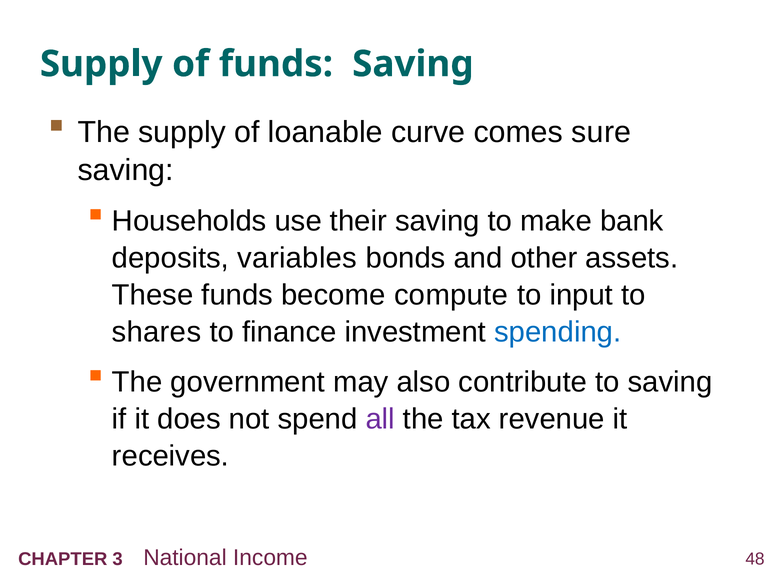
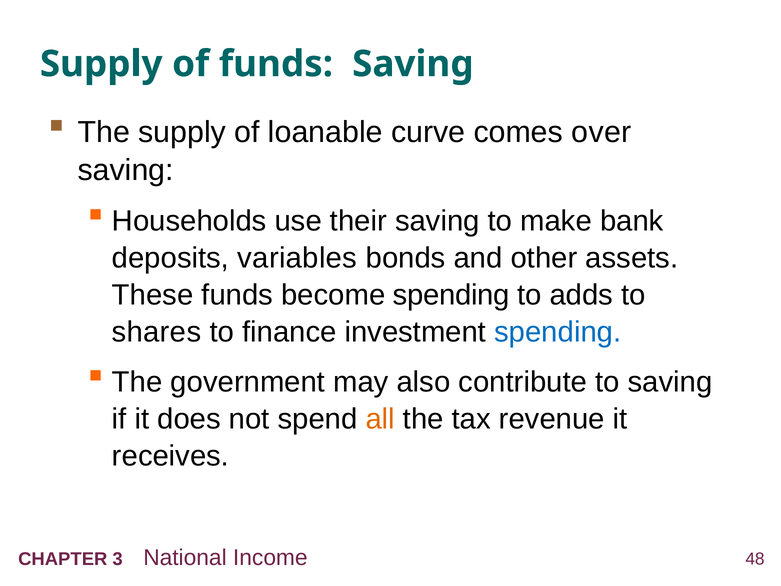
sure: sure -> over (601, 132)
become compute: compute -> spending (451, 295)
input: input -> adds (581, 295)
all colour: purple -> orange (380, 419)
